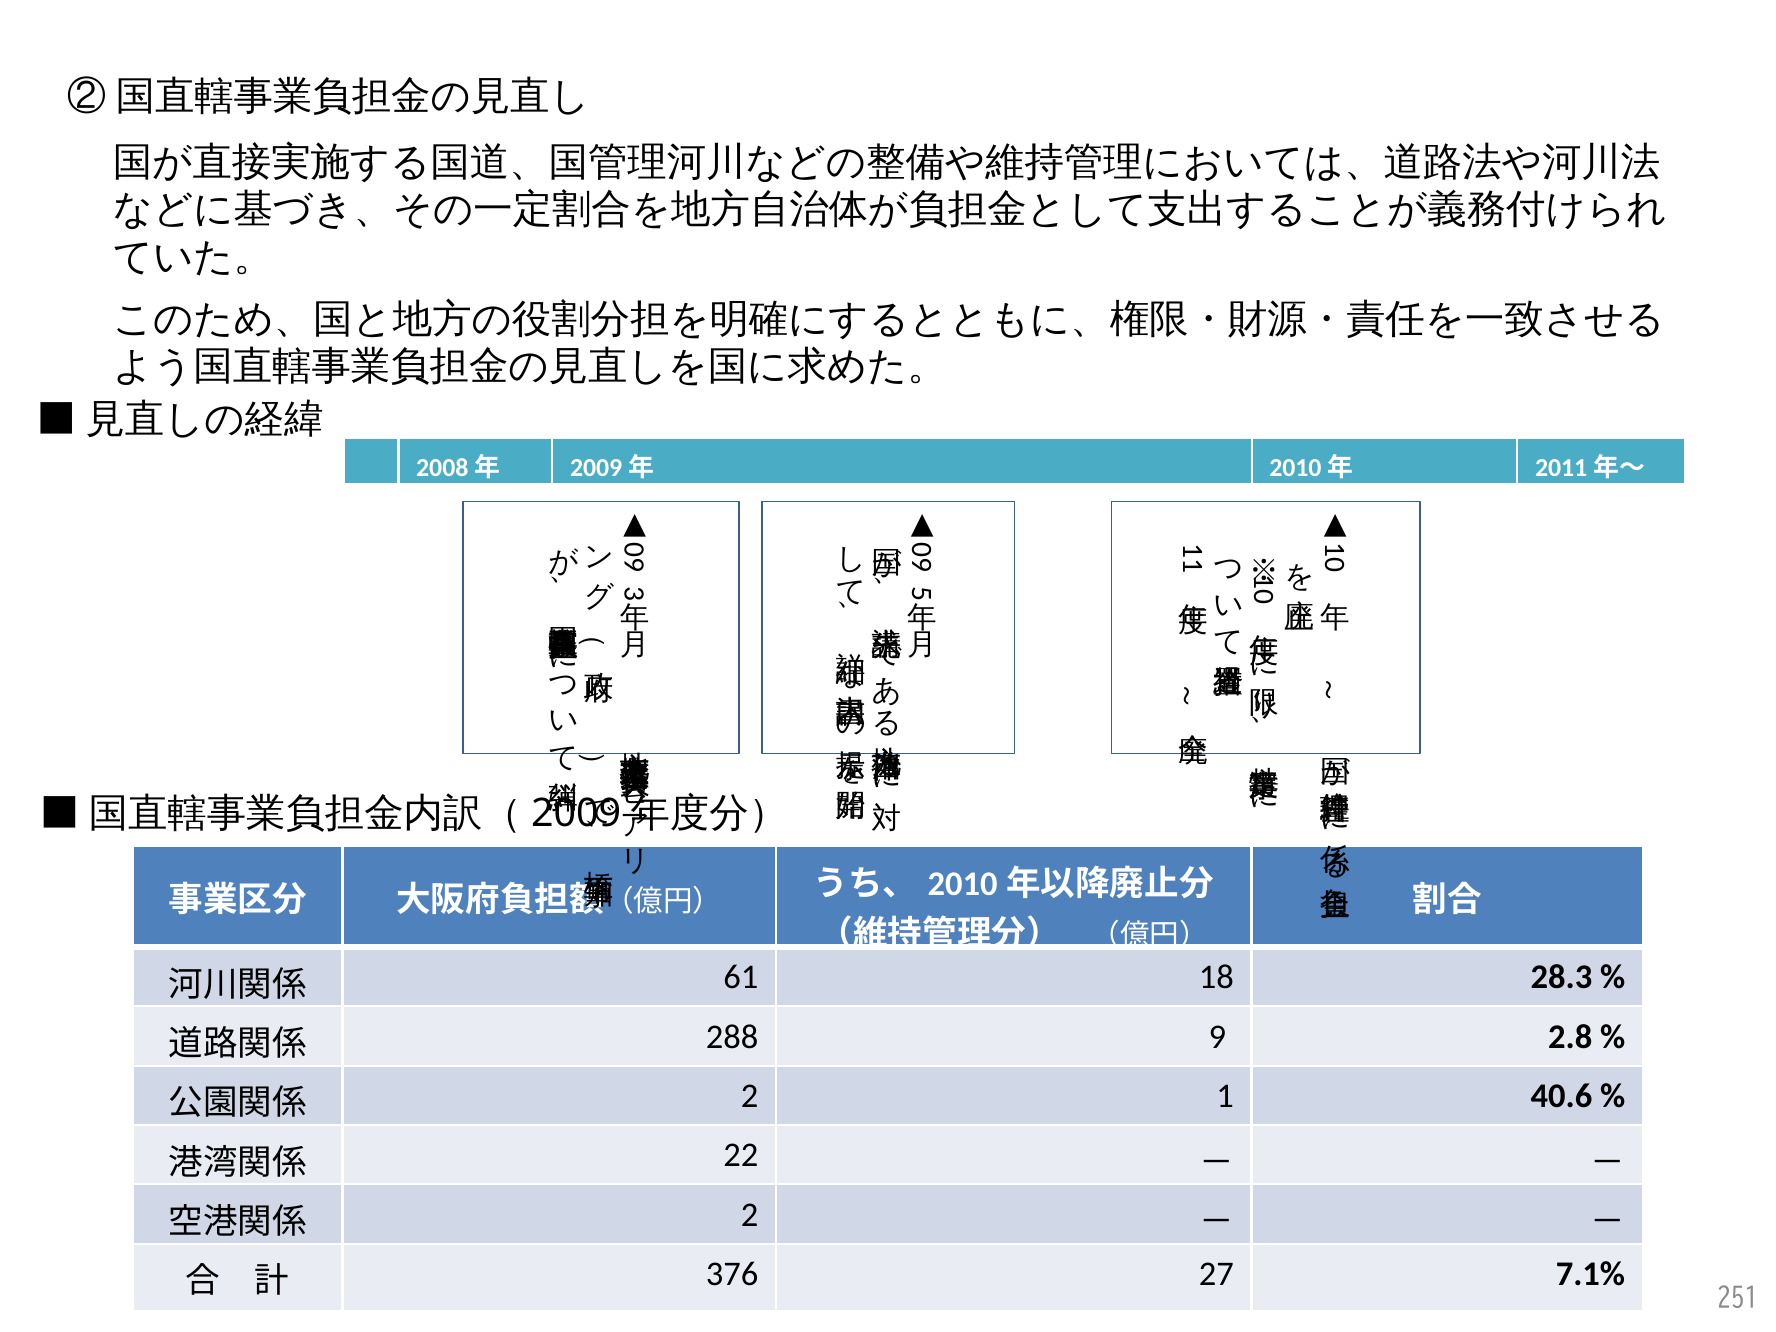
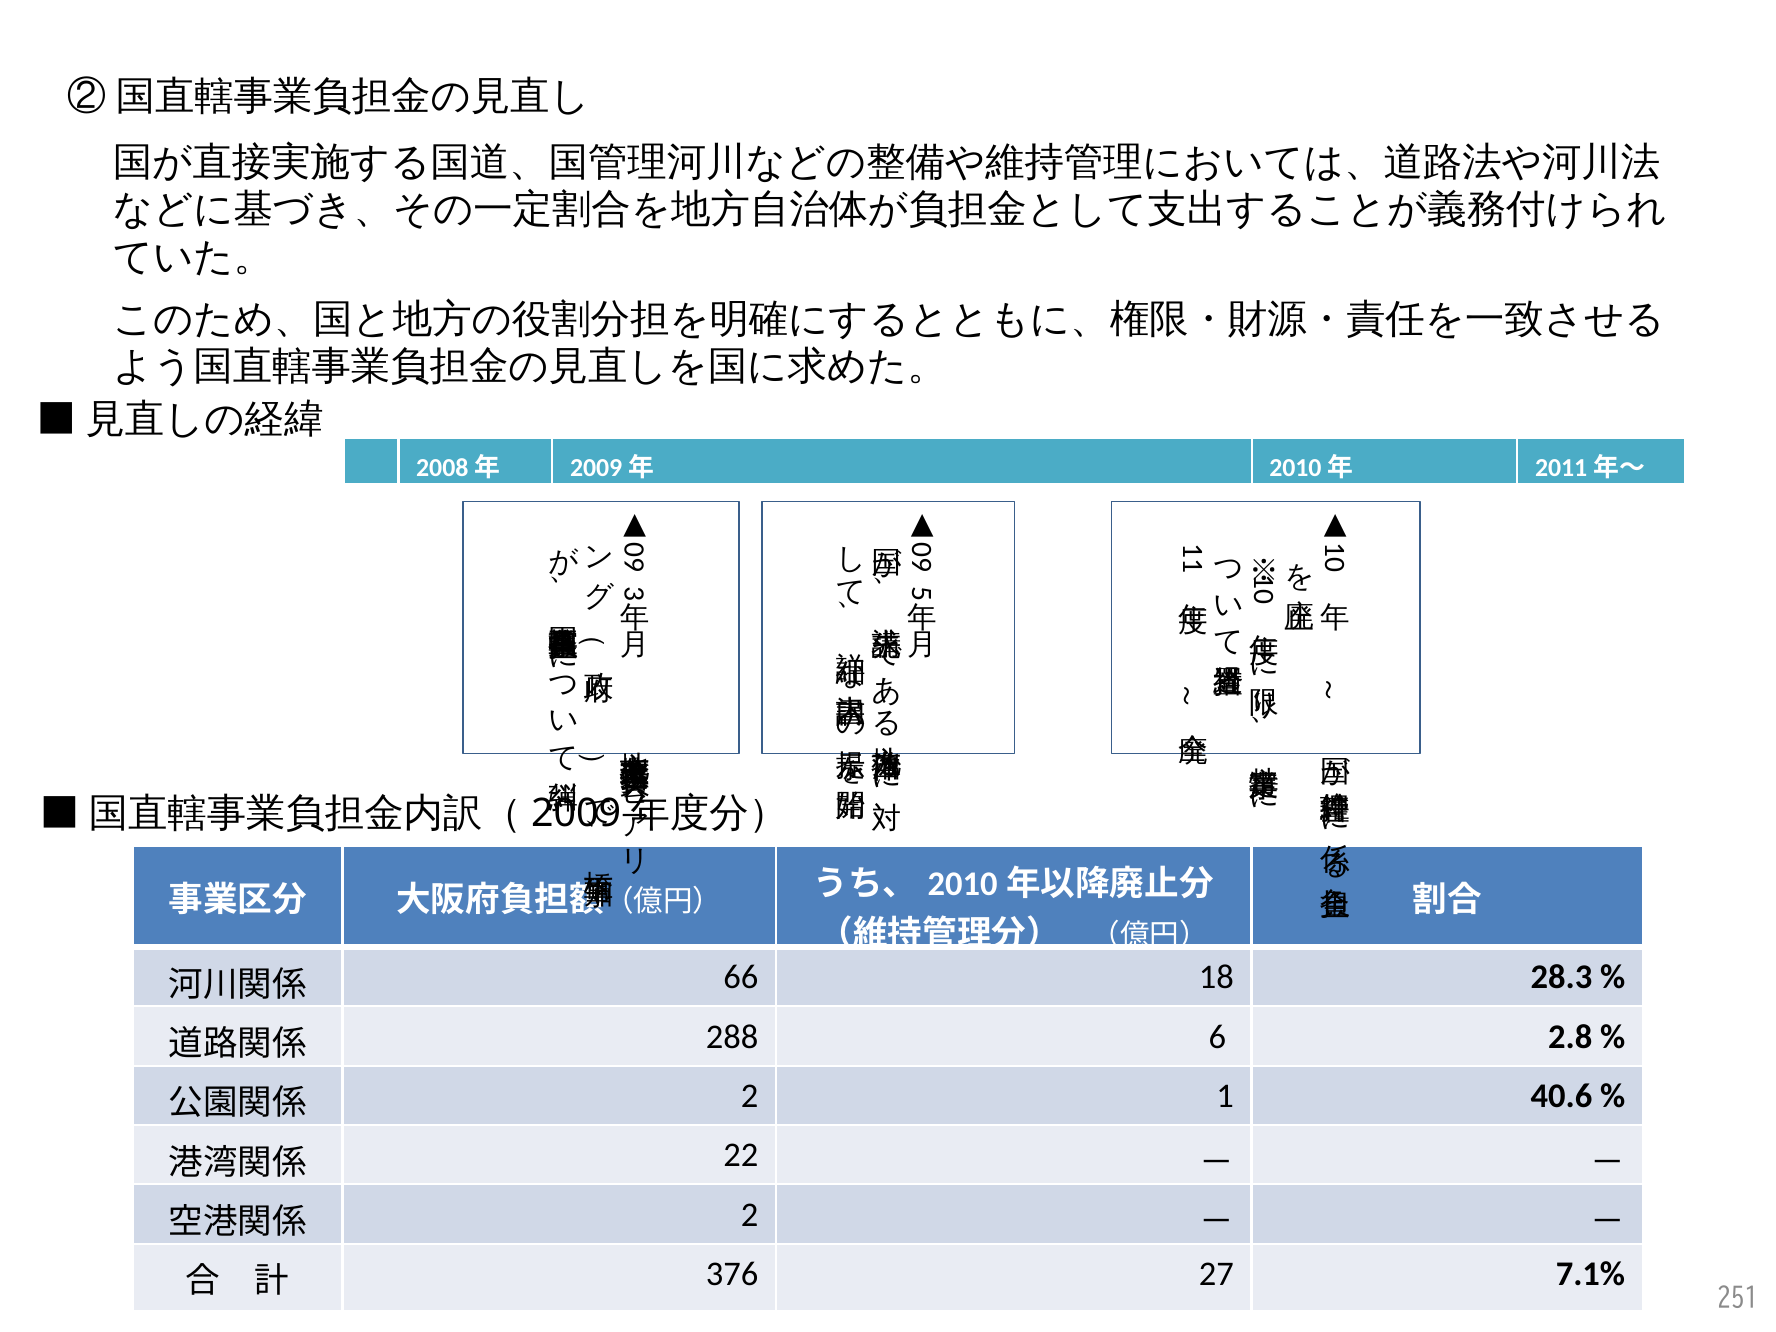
61: 61 -> 66 (741, 977)
288 9: 9 -> 6 (1217, 1037)
